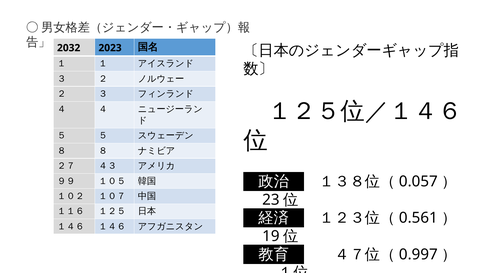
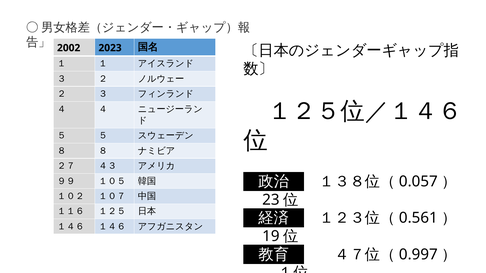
2032: 2032 -> 2002 (69, 48)
